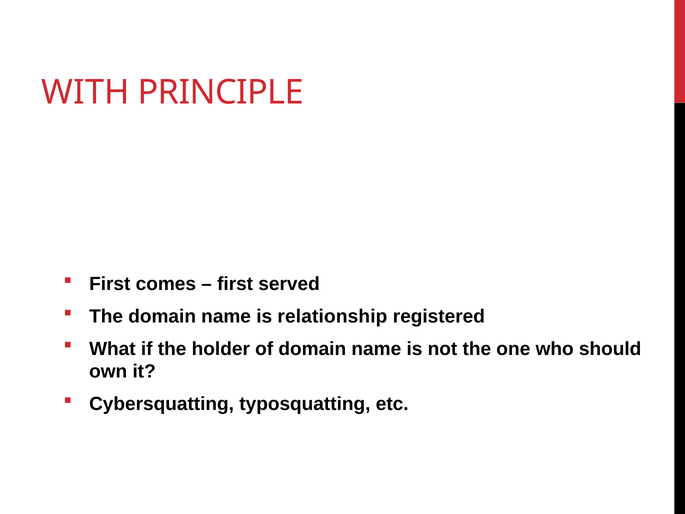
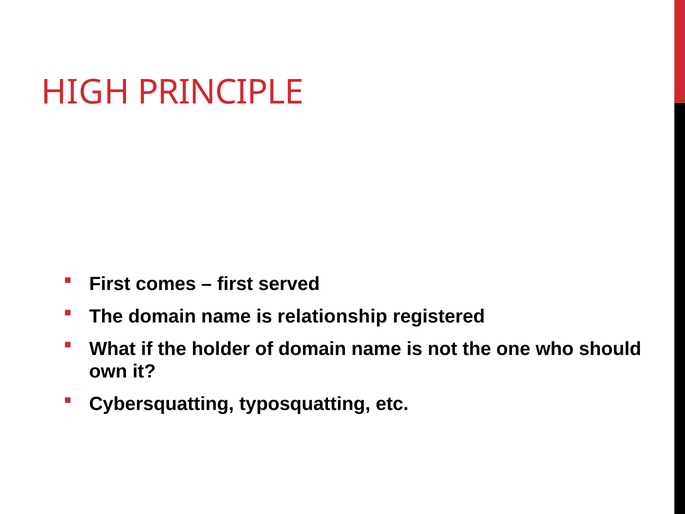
WITH: WITH -> HIGH (85, 93)
